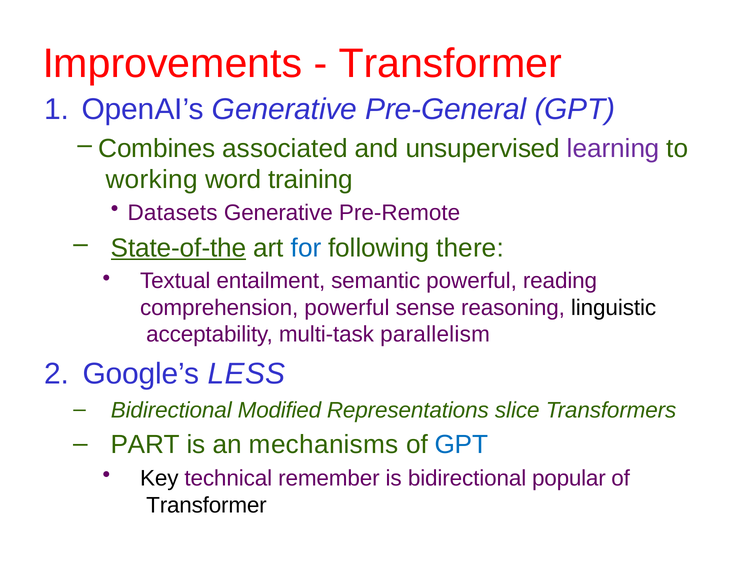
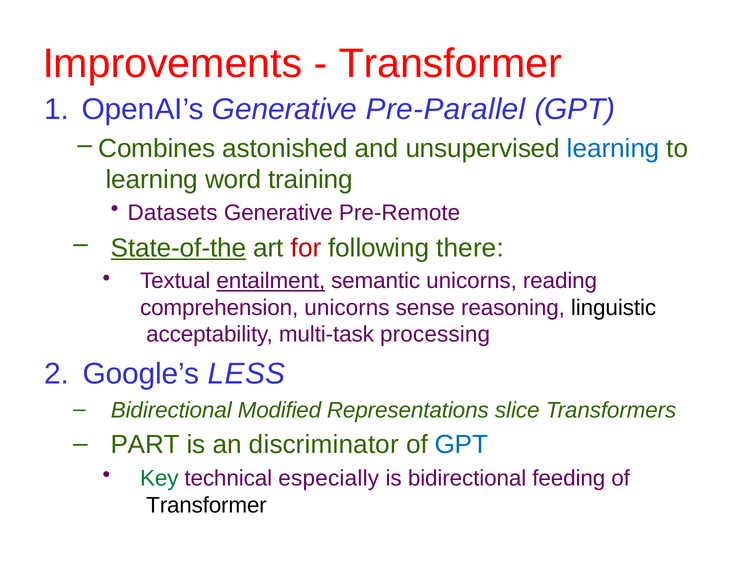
Pre-General: Pre-General -> Pre-Parallel (446, 109)
associated: associated -> astonished (285, 149)
learning colour: purple -> blue (613, 149)
working: working -> learning (152, 180)
for colour: blue -> red (306, 248)
entailment underline: none -> present (271, 281)
semantic powerful: powerful -> unicorns (472, 281)
comprehension powerful: powerful -> unicorns (347, 308)
parallelism: parallelism -> processing (435, 335)
mechanisms: mechanisms -> discriminator (324, 445)
Key colour: black -> green (159, 479)
remember: remember -> especially (329, 479)
popular: popular -> feeding (569, 479)
